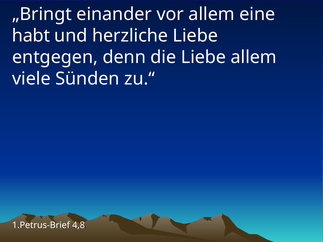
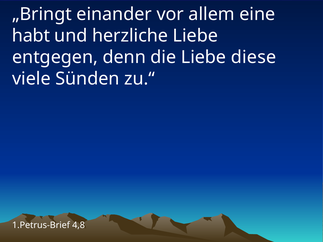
Liebe allem: allem -> diese (254, 57)
